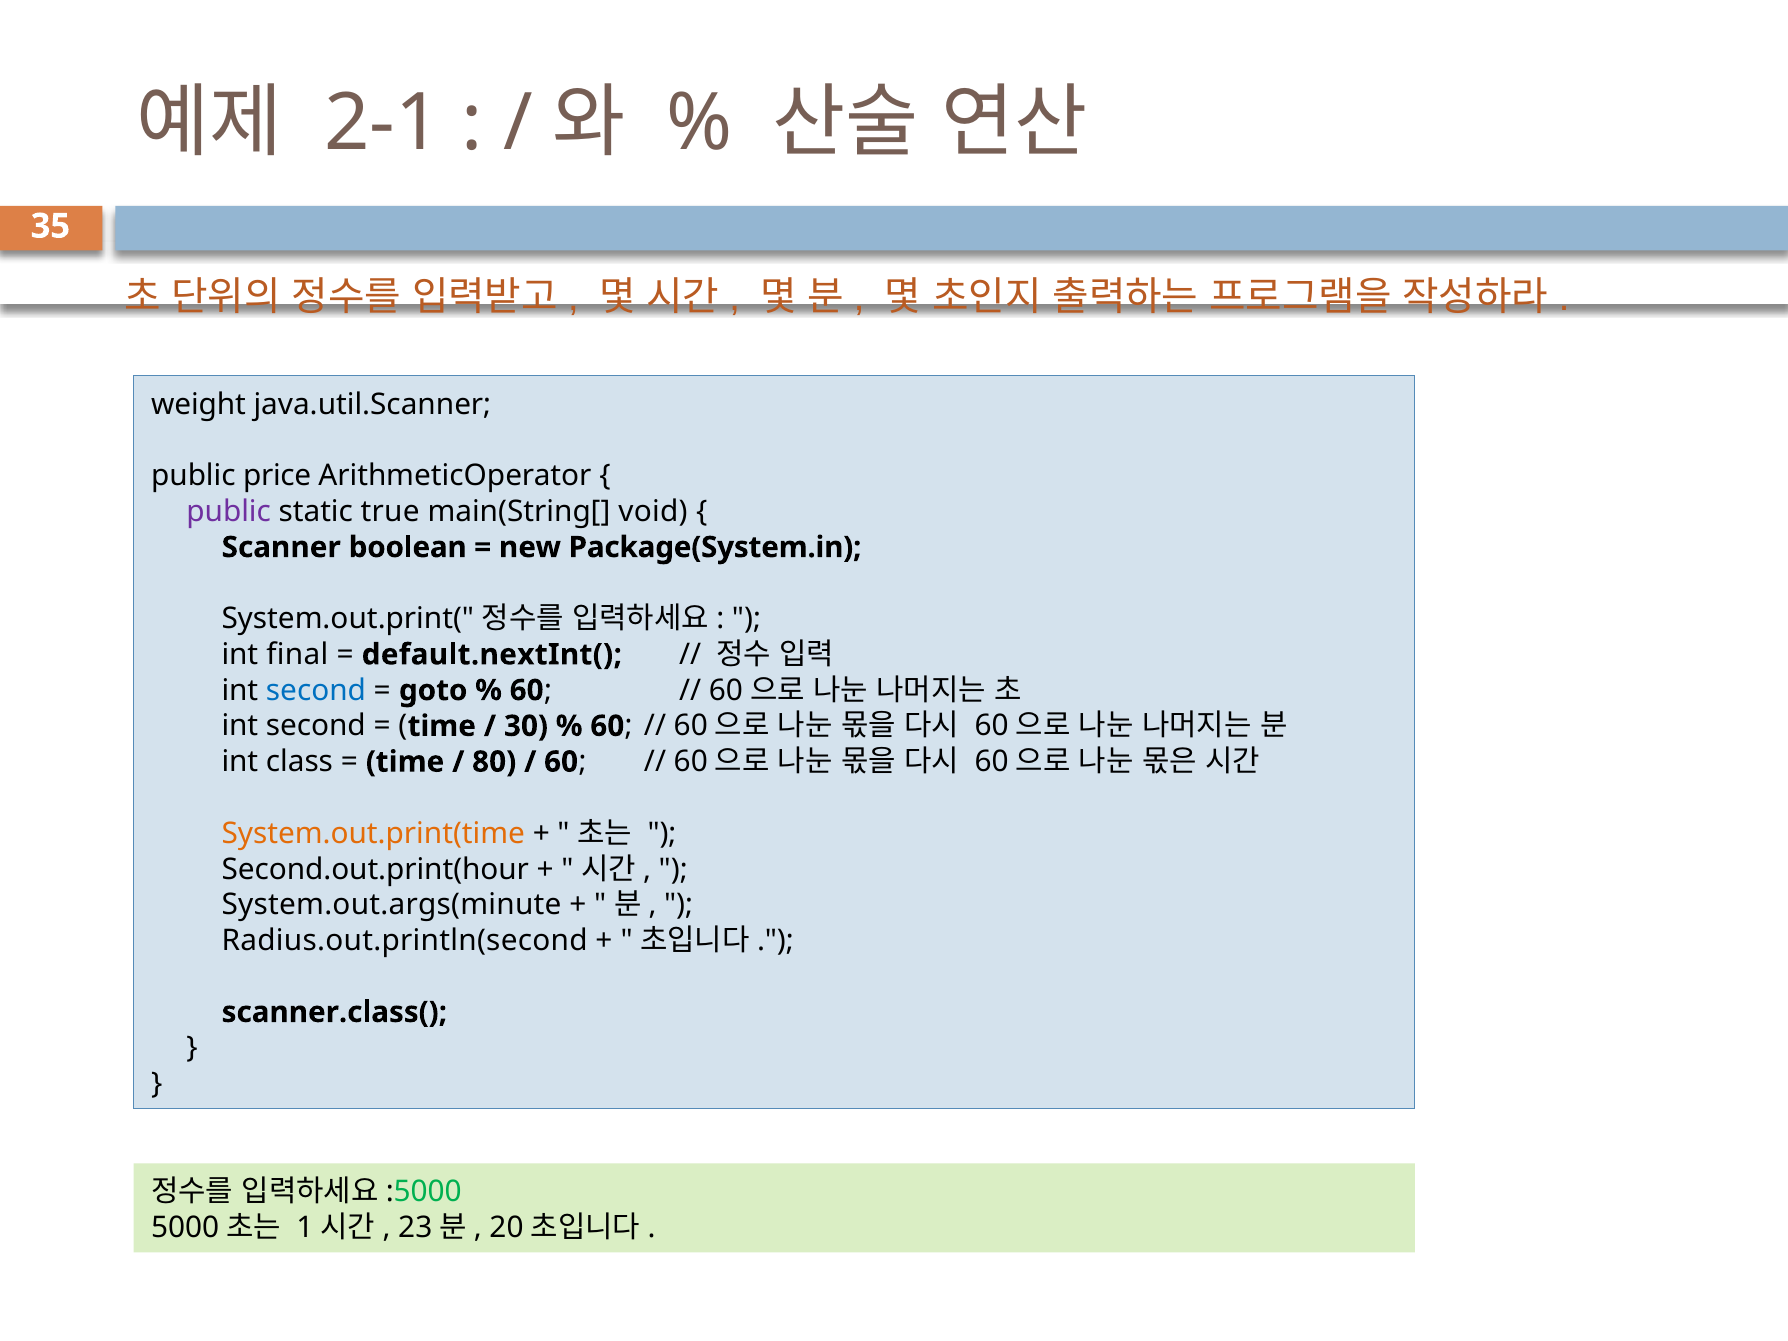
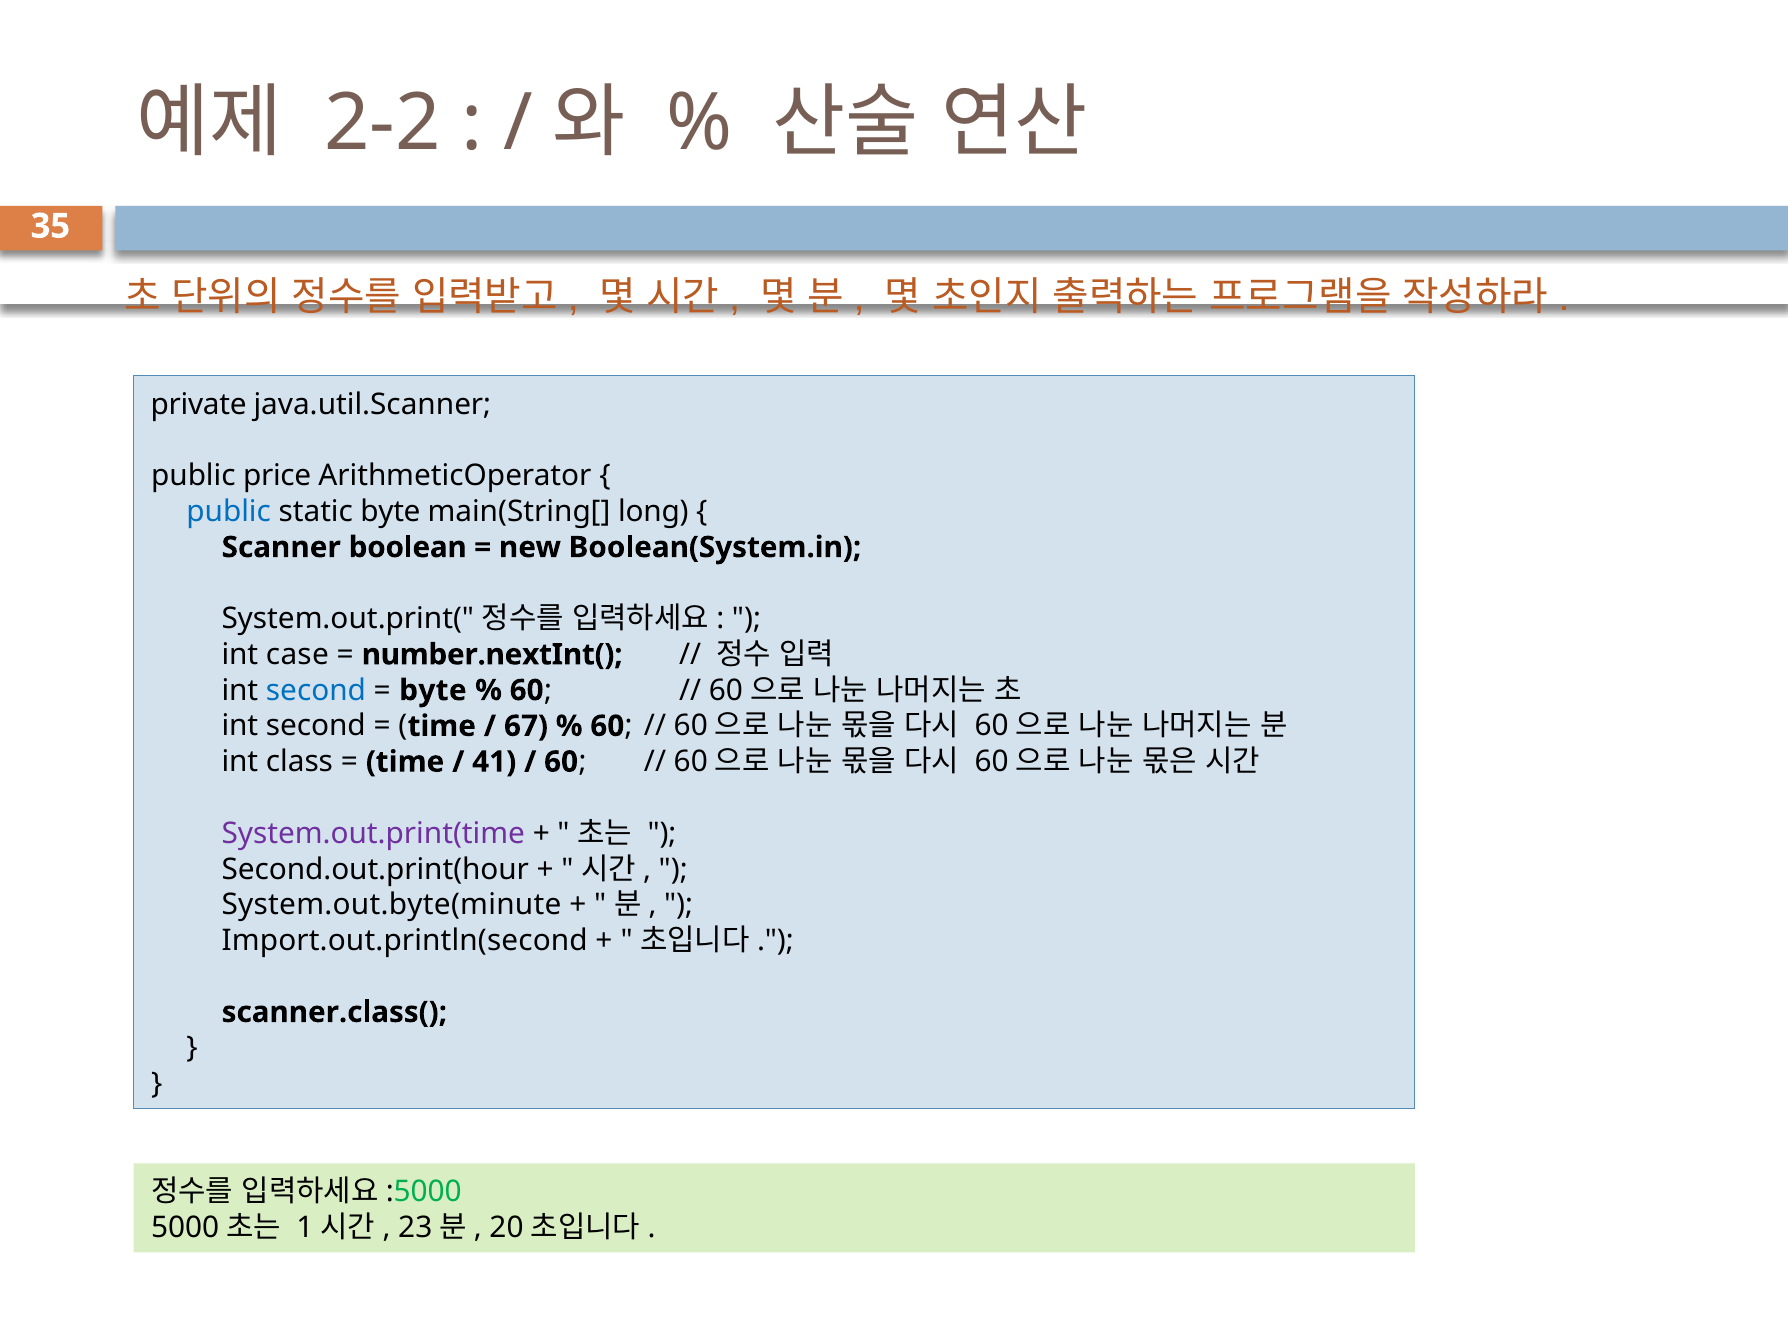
2-1: 2-1 -> 2-2 (383, 124)
weight: weight -> private (199, 404)
public colour: purple -> blue (229, 512)
static true: true -> byte (390, 512)
void: void -> long (653, 512)
Package(System.in: Package(System.in -> Boolean(System.in (715, 547)
final: final -> case (297, 655)
default.nextInt(: default.nextInt( -> number.nextInt( (492, 655)
goto: goto -> byte (433, 690)
30: 30 -> 67 (526, 726)
80: 80 -> 41 (494, 762)
System.out.print(time colour: orange -> purple (373, 833)
System.out.args(minute: System.out.args(minute -> System.out.byte(minute (392, 905)
Radius.out.println(second: Radius.out.println(second -> Import.out.println(second (405, 941)
